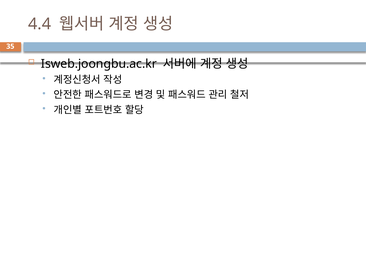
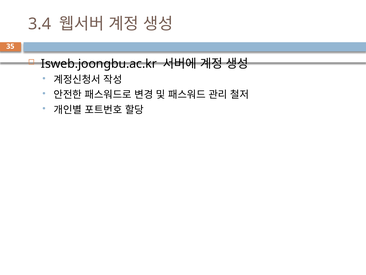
4.4: 4.4 -> 3.4 (40, 24)
